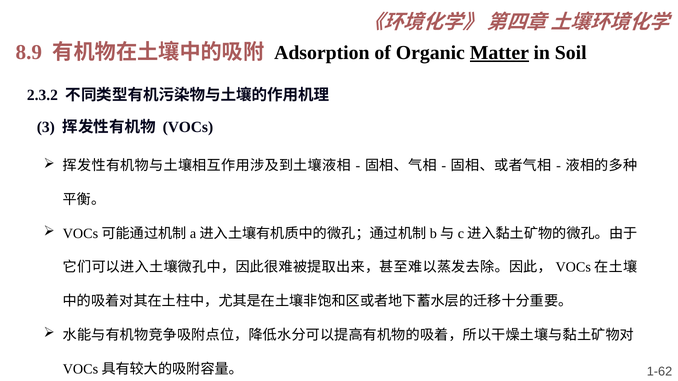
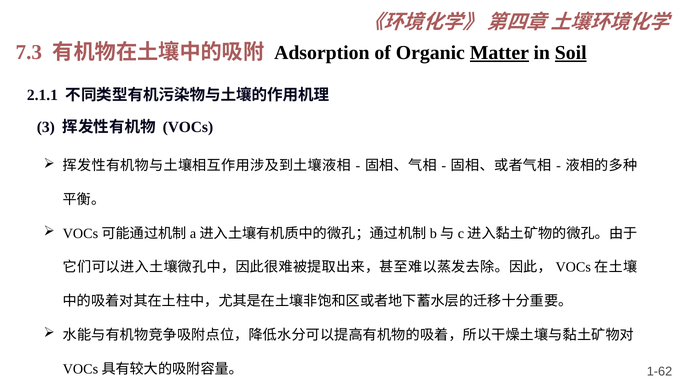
8.9: 8.9 -> 7.3 (29, 52)
Soil underline: none -> present (571, 53)
2.3.2: 2.3.2 -> 2.1.1 (42, 95)
